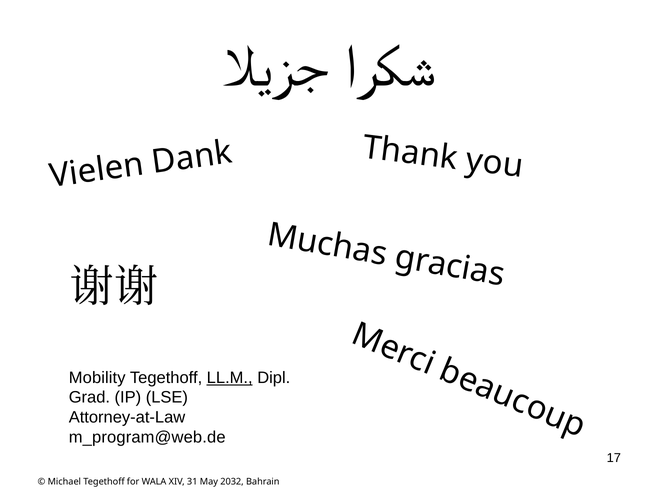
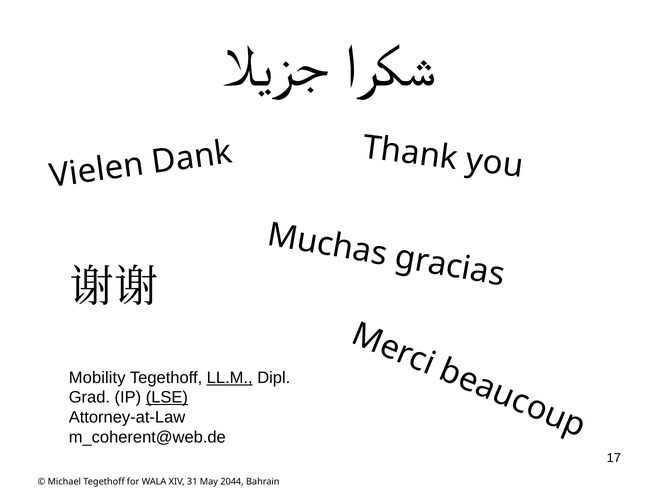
LSE underline: none -> present (167, 397)
m_program@web.de: m_program@web.de -> m_coherent@web.de (147, 437)
2032: 2032 -> 2044 (232, 481)
